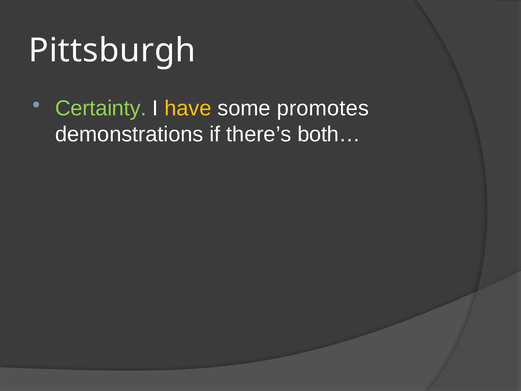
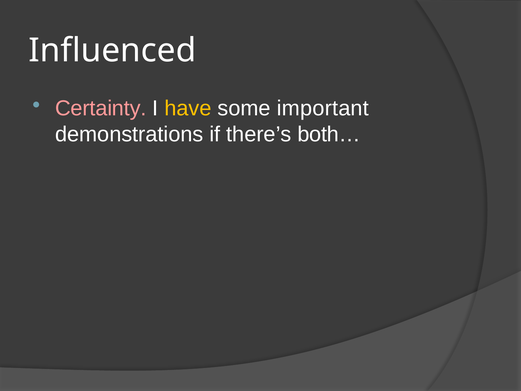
Pittsburgh: Pittsburgh -> Influenced (112, 51)
Certainty colour: light green -> pink (101, 108)
promotes: promotes -> important (323, 108)
